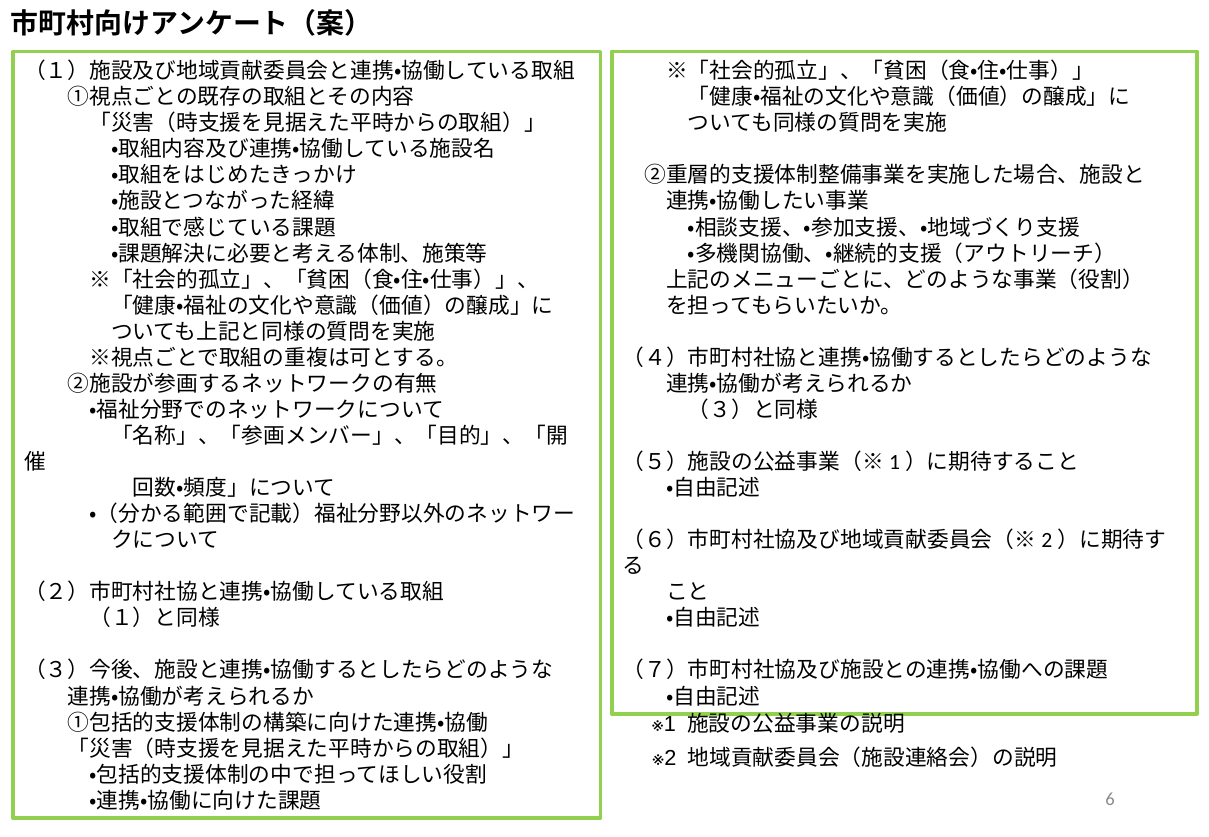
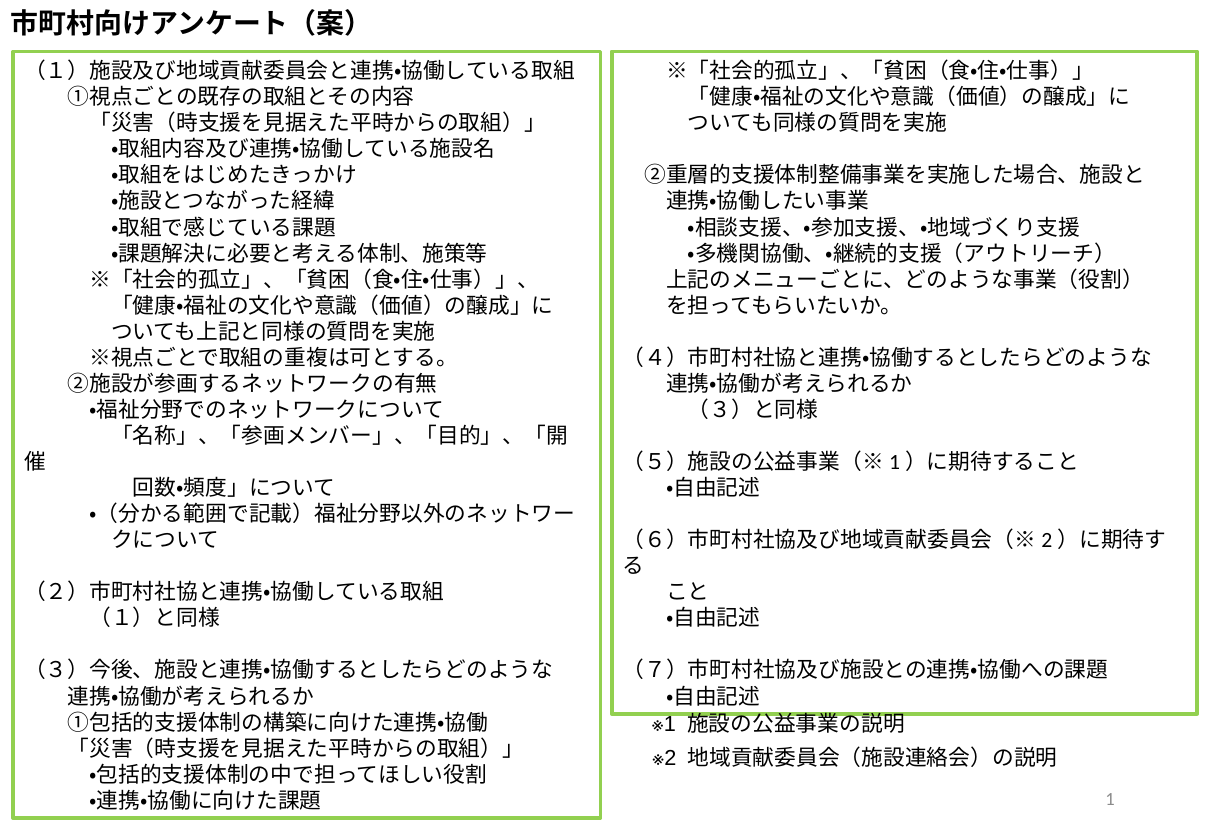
6: 6 -> 1 (1110, 799)
